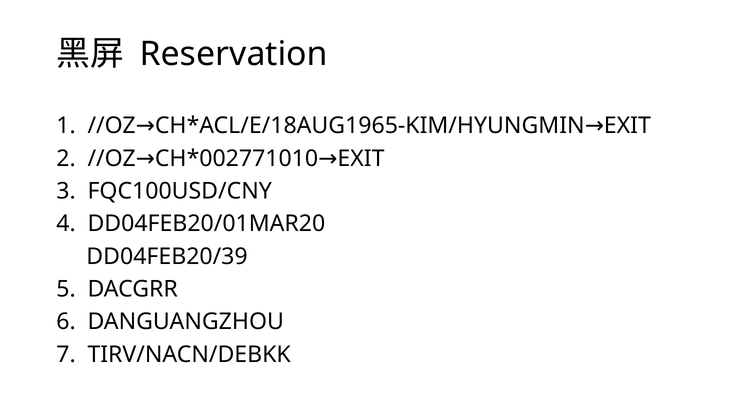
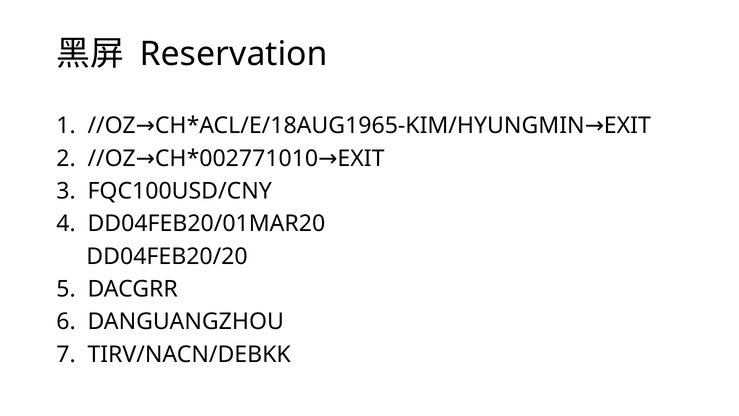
DD04FEB20/39: DD04FEB20/39 -> DD04FEB20/20 (167, 256)
